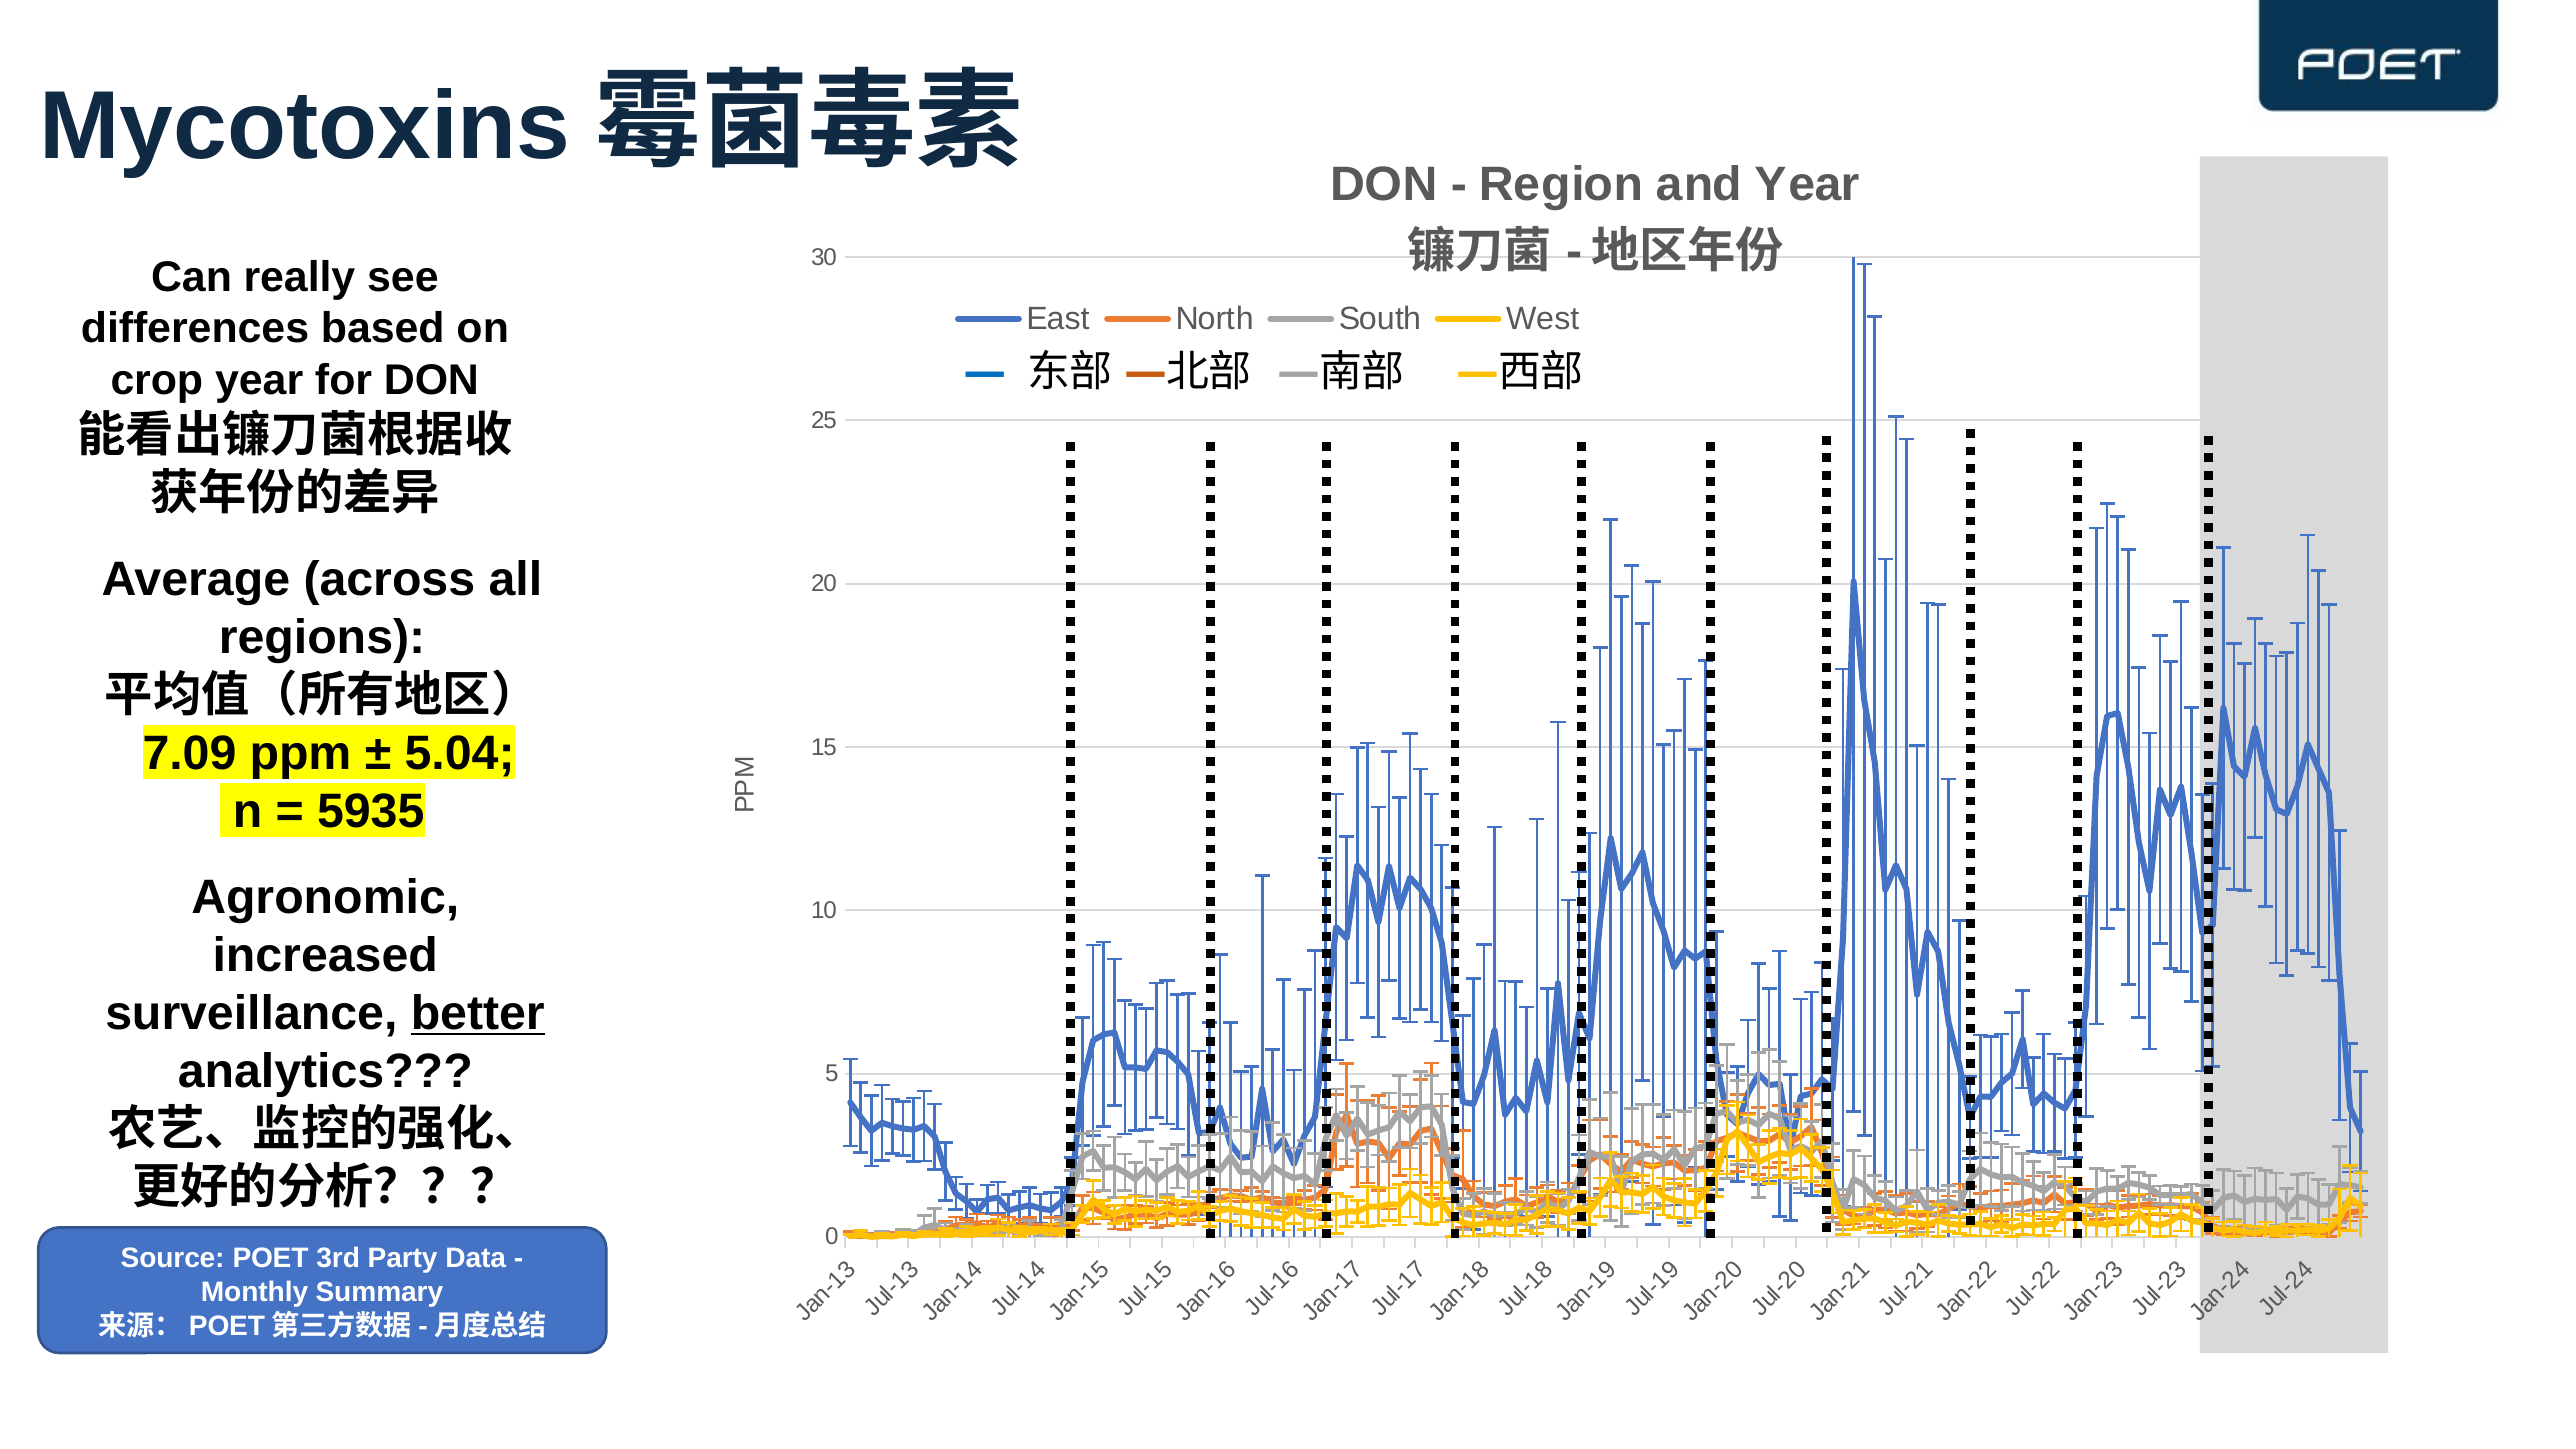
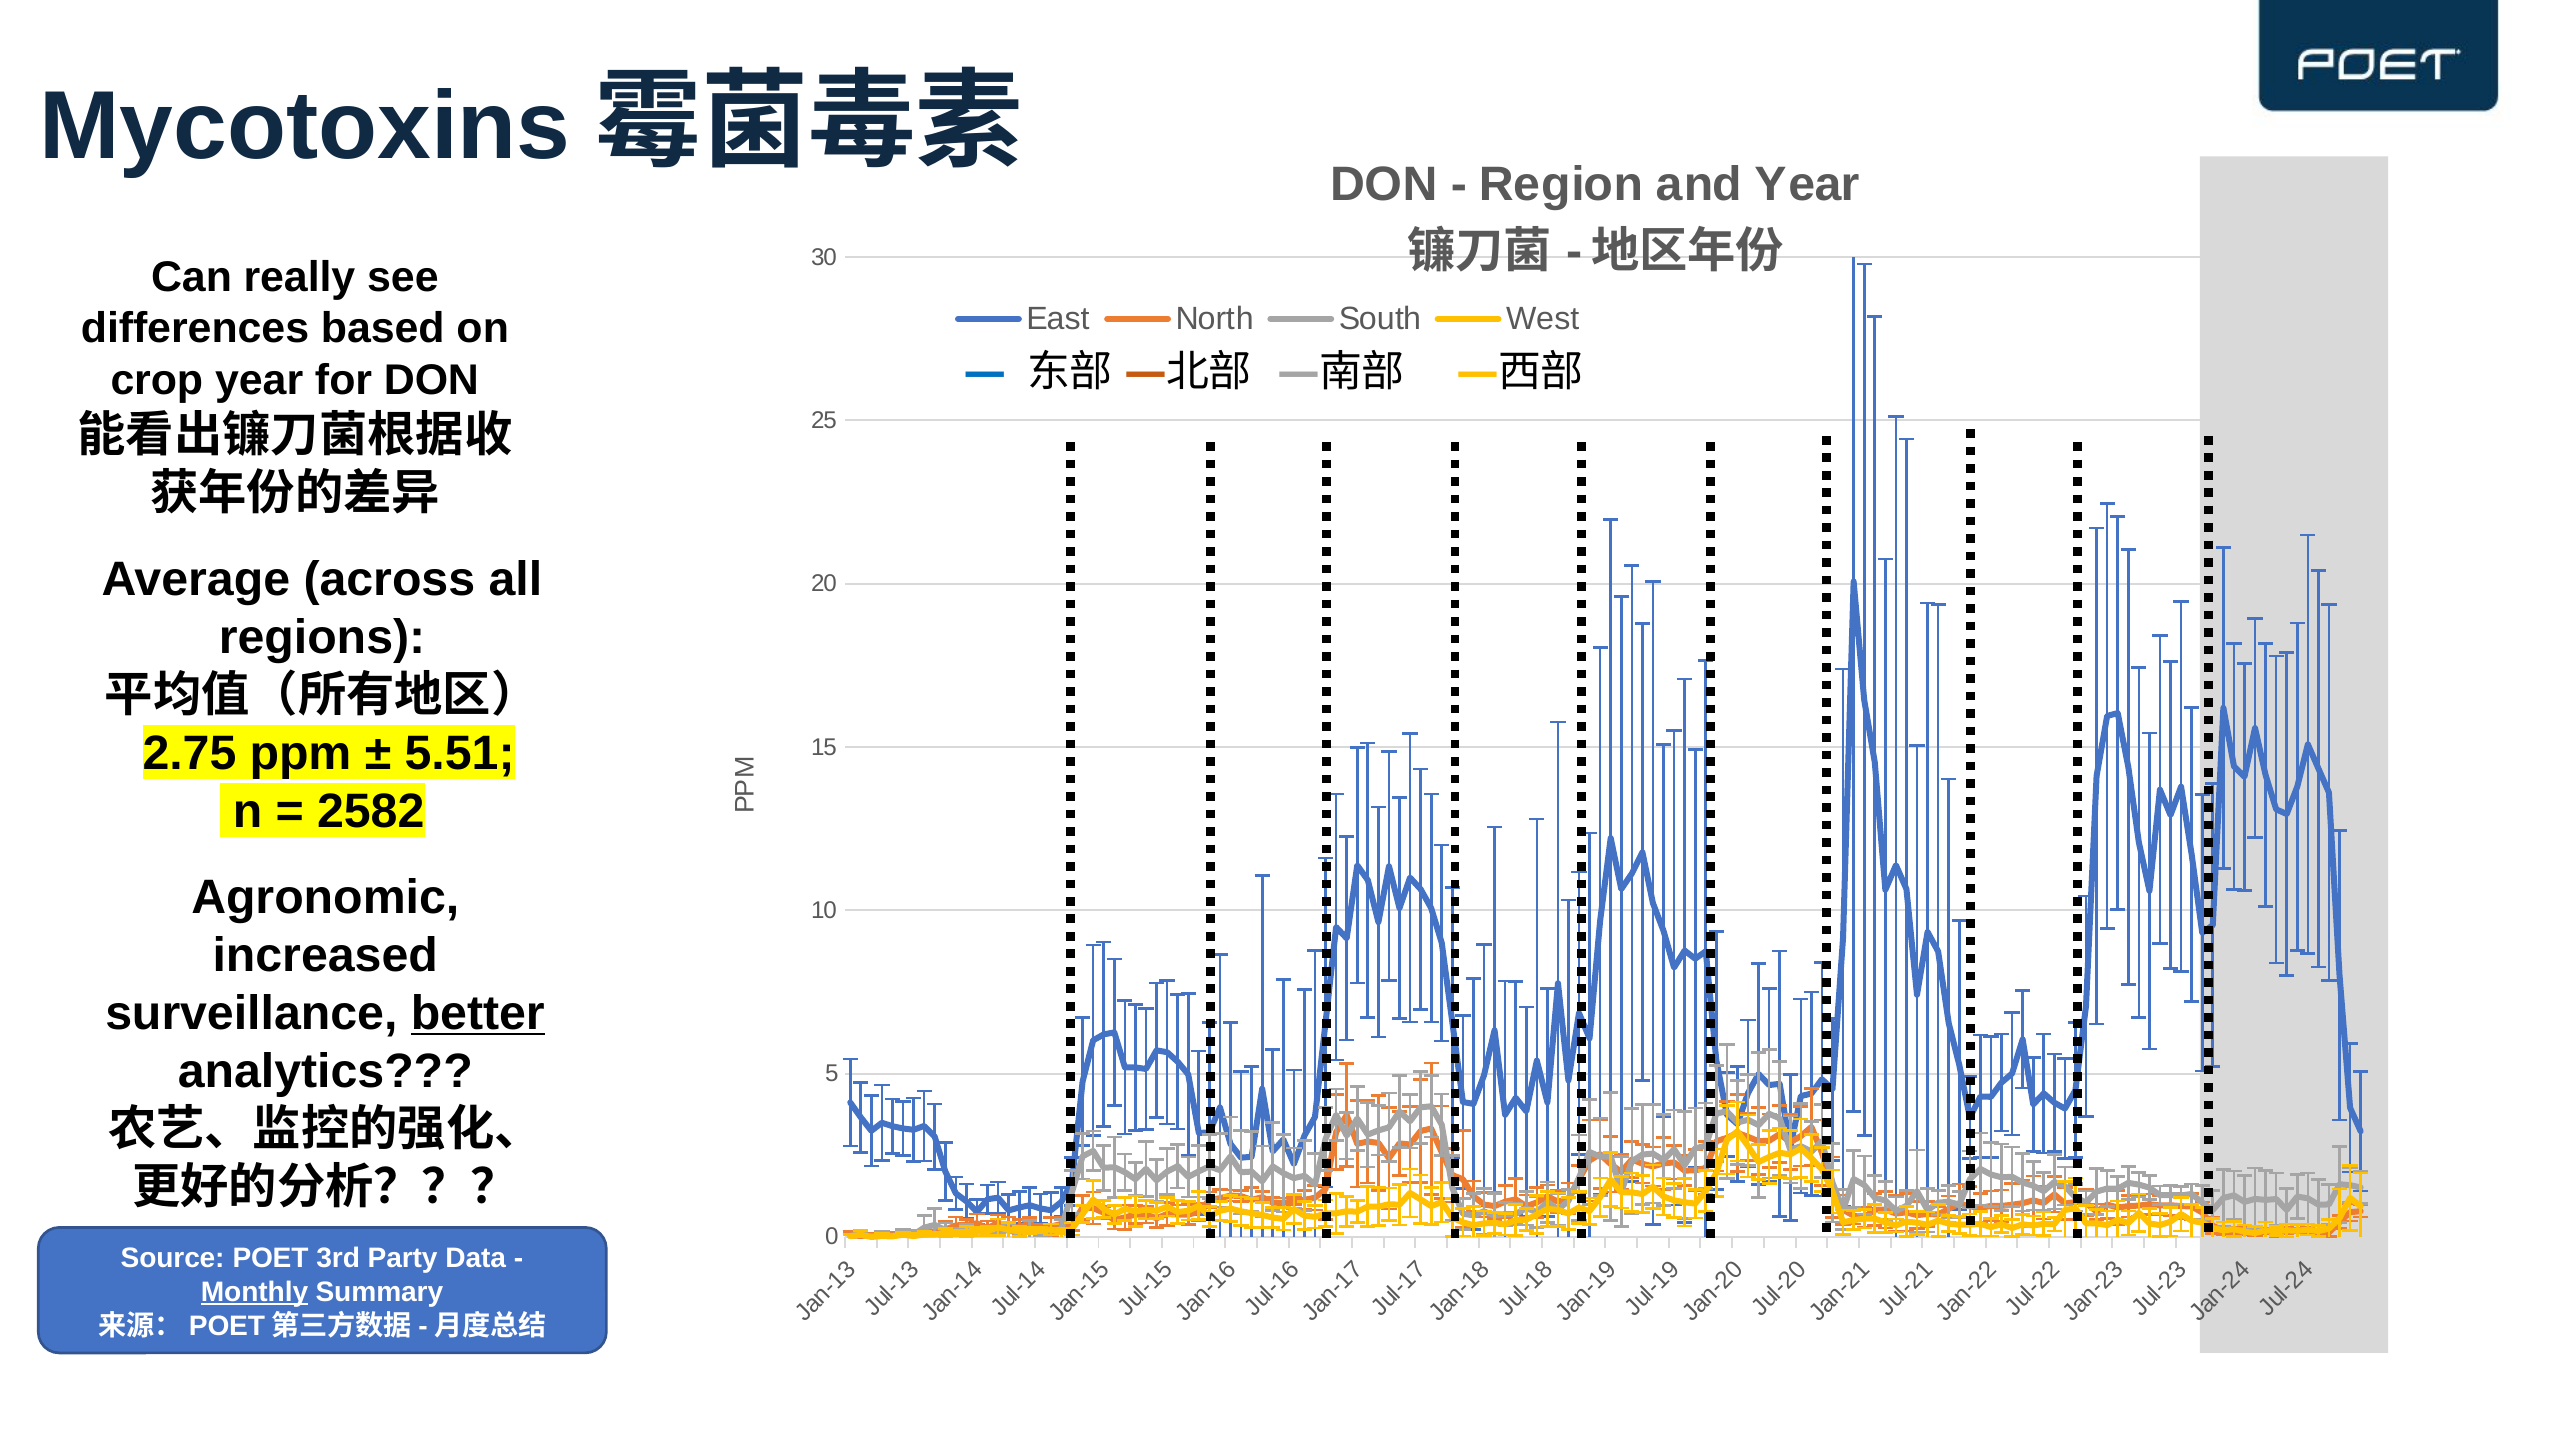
7.09: 7.09 -> 2.75 (189, 753)
5.04: 5.04 -> 5.51 (460, 753)
5935: 5935 -> 2582 (371, 811)
Monthly underline: none -> present (254, 1292)
